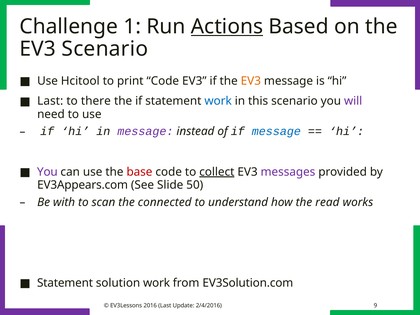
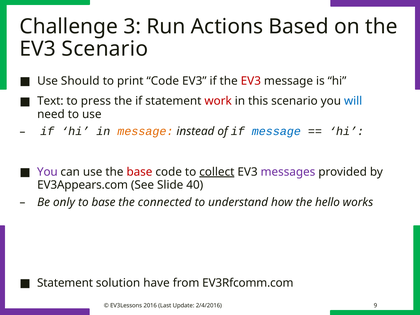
1: 1 -> 3 (132, 26)
Actions underline: present -> none (227, 26)
Hcitool: Hcitool -> Should (80, 81)
EV3 colour: orange -> red (251, 81)
Last: Last -> Text (50, 101)
there: there -> press (96, 101)
work colour: blue -> red (218, 101)
will colour: purple -> blue (353, 101)
message colour: purple -> orange (145, 131)
50: 50 -> 40 (195, 185)
with: with -> only (64, 202)
to scan: scan -> base (103, 202)
read: read -> hello (328, 202)
solution work: work -> have (156, 283)
EV3Solution.com: EV3Solution.com -> EV3Rfcomm.com (248, 283)
